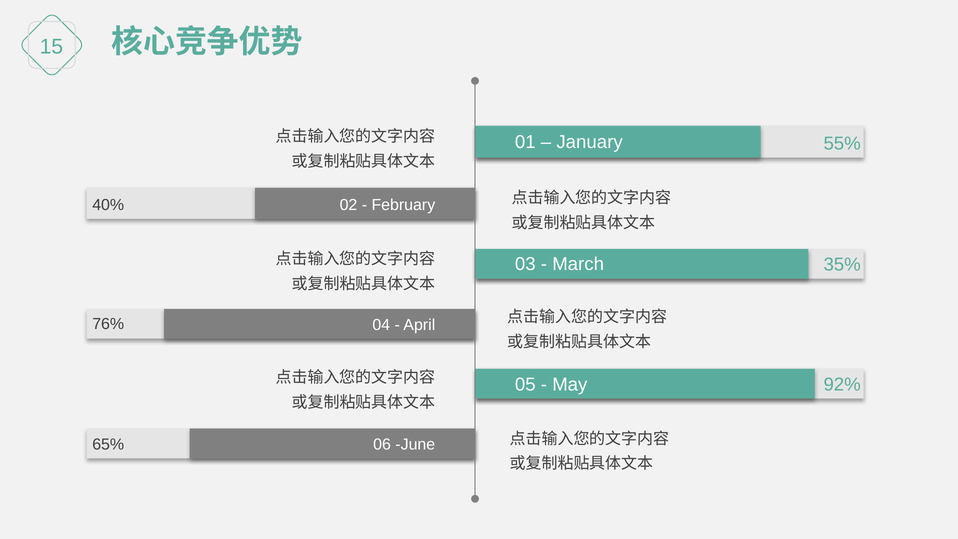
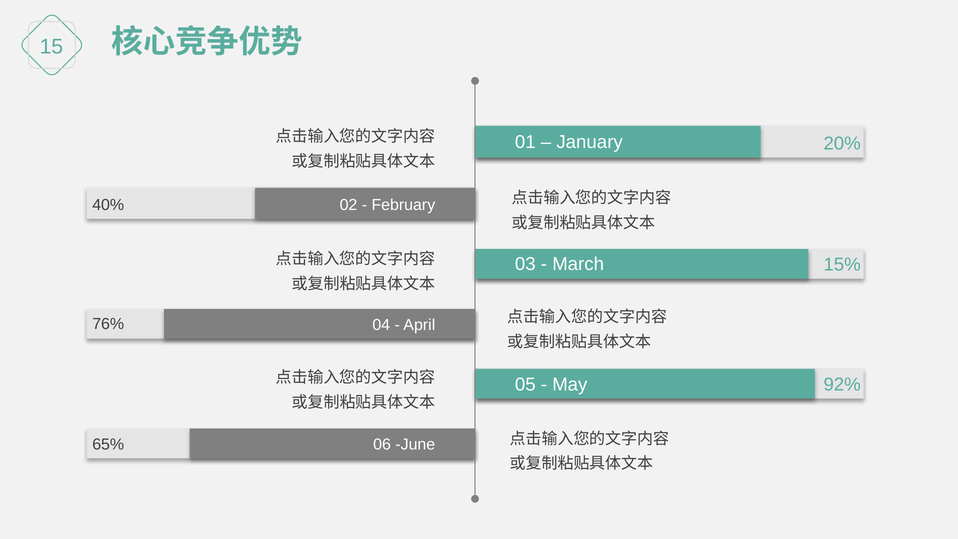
55%: 55% -> 20% (842, 144)
35%: 35% -> 15% (842, 264)
